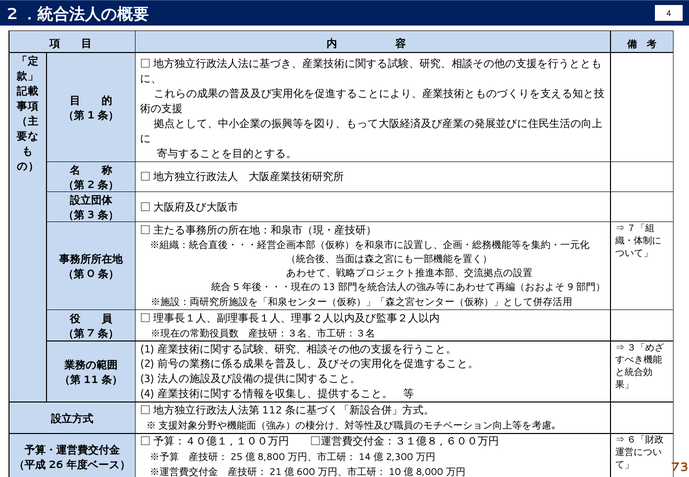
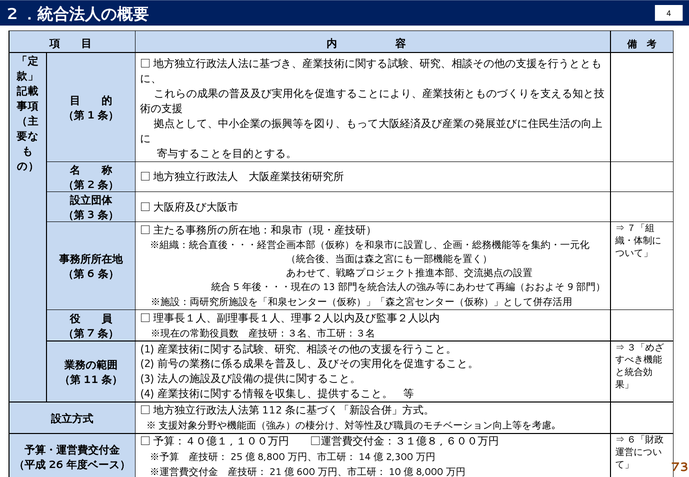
0: 0 -> 6 (91, 274)
